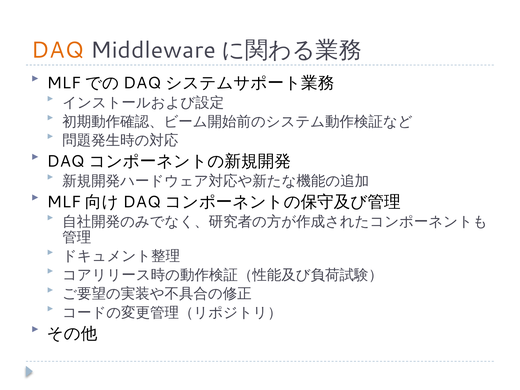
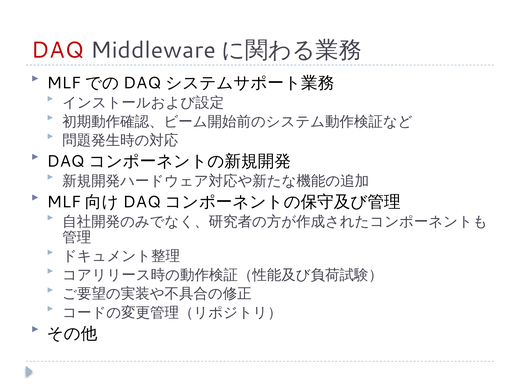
DAQ colour: orange -> red (58, 50)
